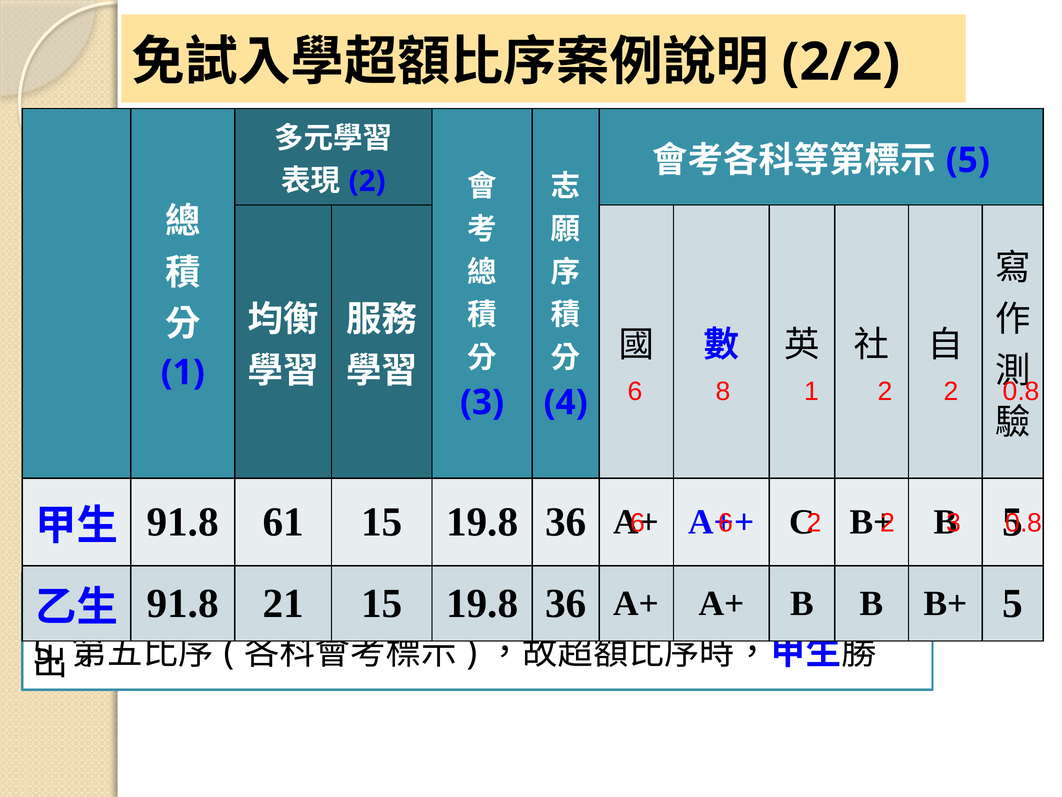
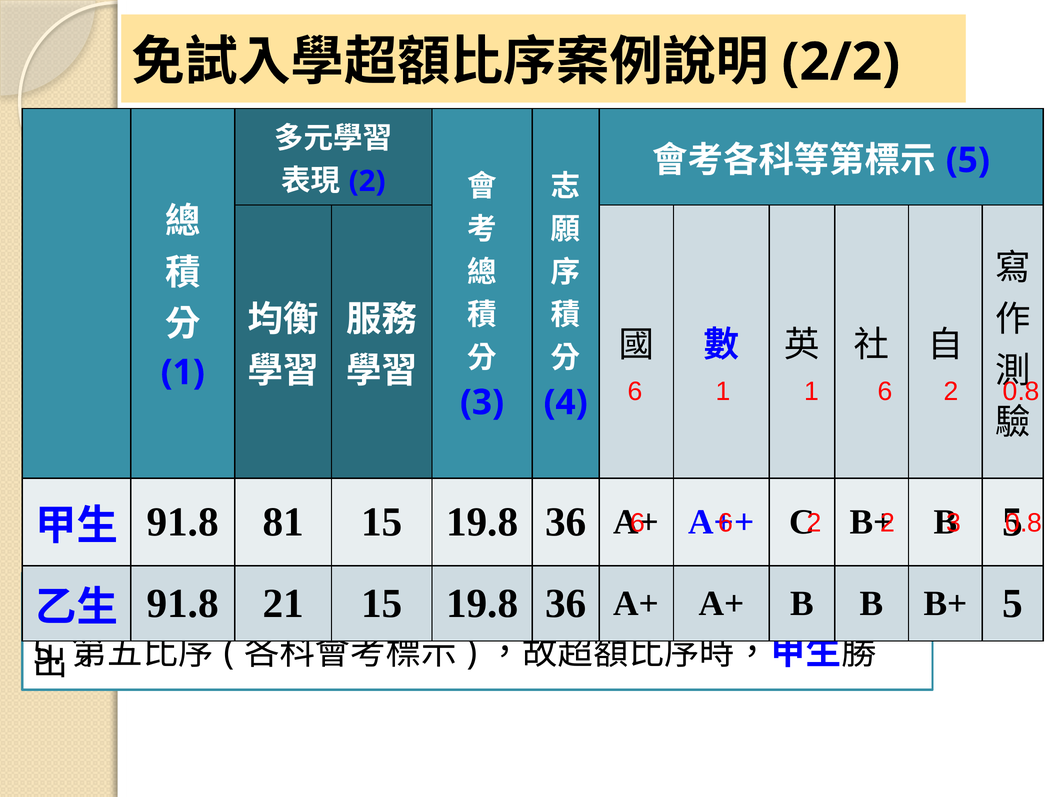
6 8: 8 -> 1 (723, 391)
1 2: 2 -> 6 (885, 391)
61: 61 -> 81 (283, 522)
